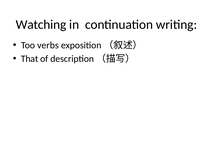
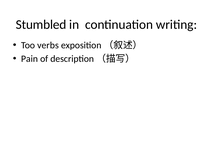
Watching: Watching -> Stumbled (41, 25)
That: That -> Pain (30, 59)
